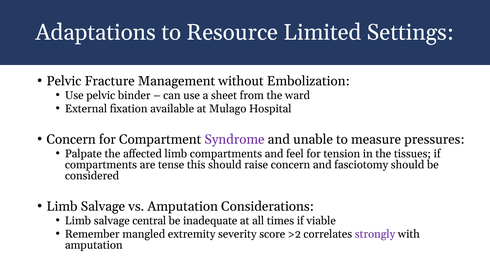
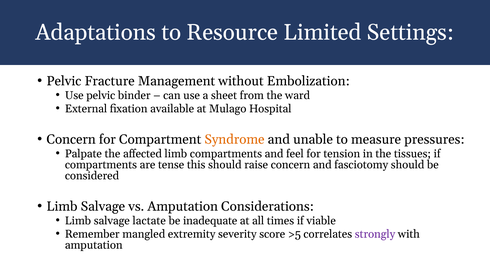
Syndrome colour: purple -> orange (234, 139)
central: central -> lactate (149, 221)
>2: >2 -> >5 (294, 234)
